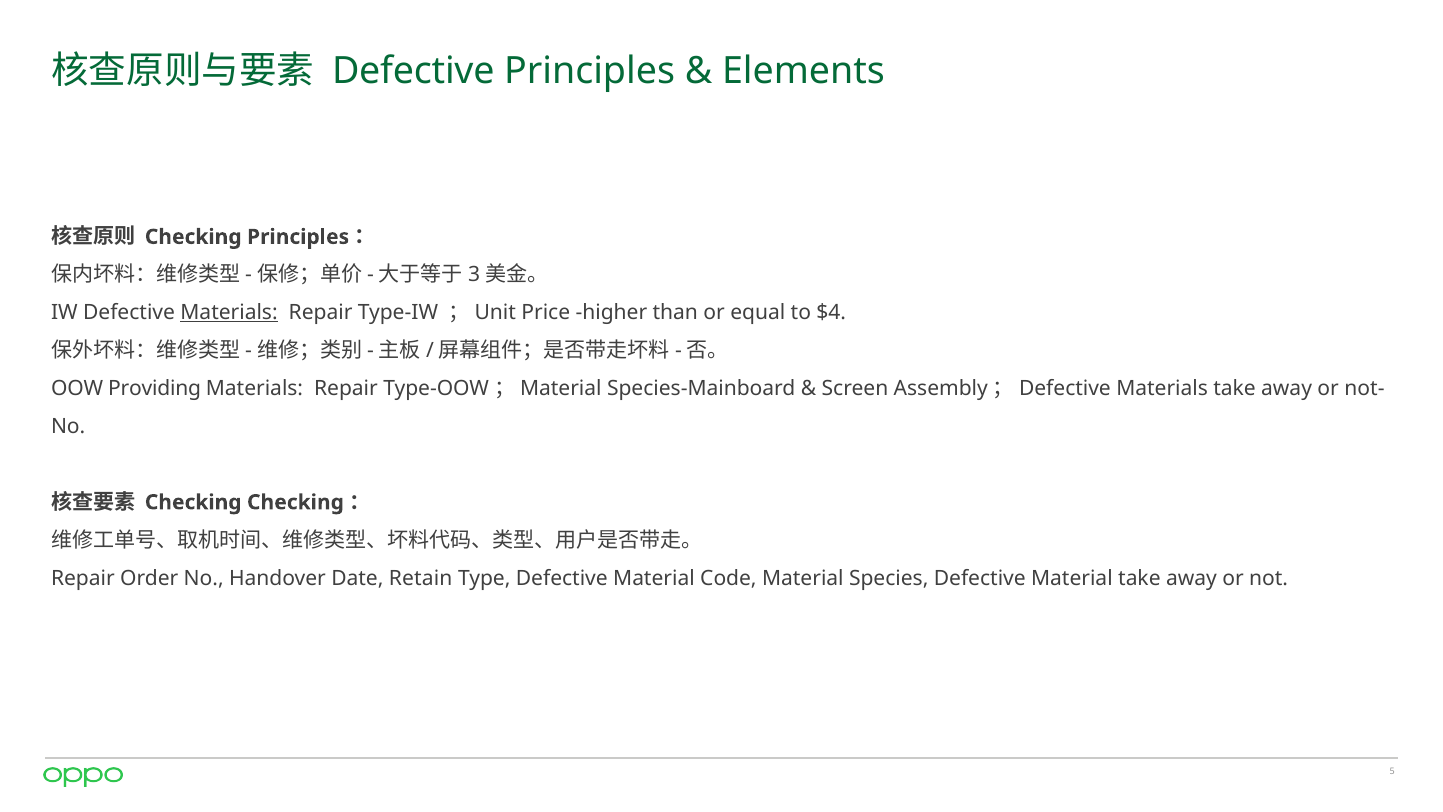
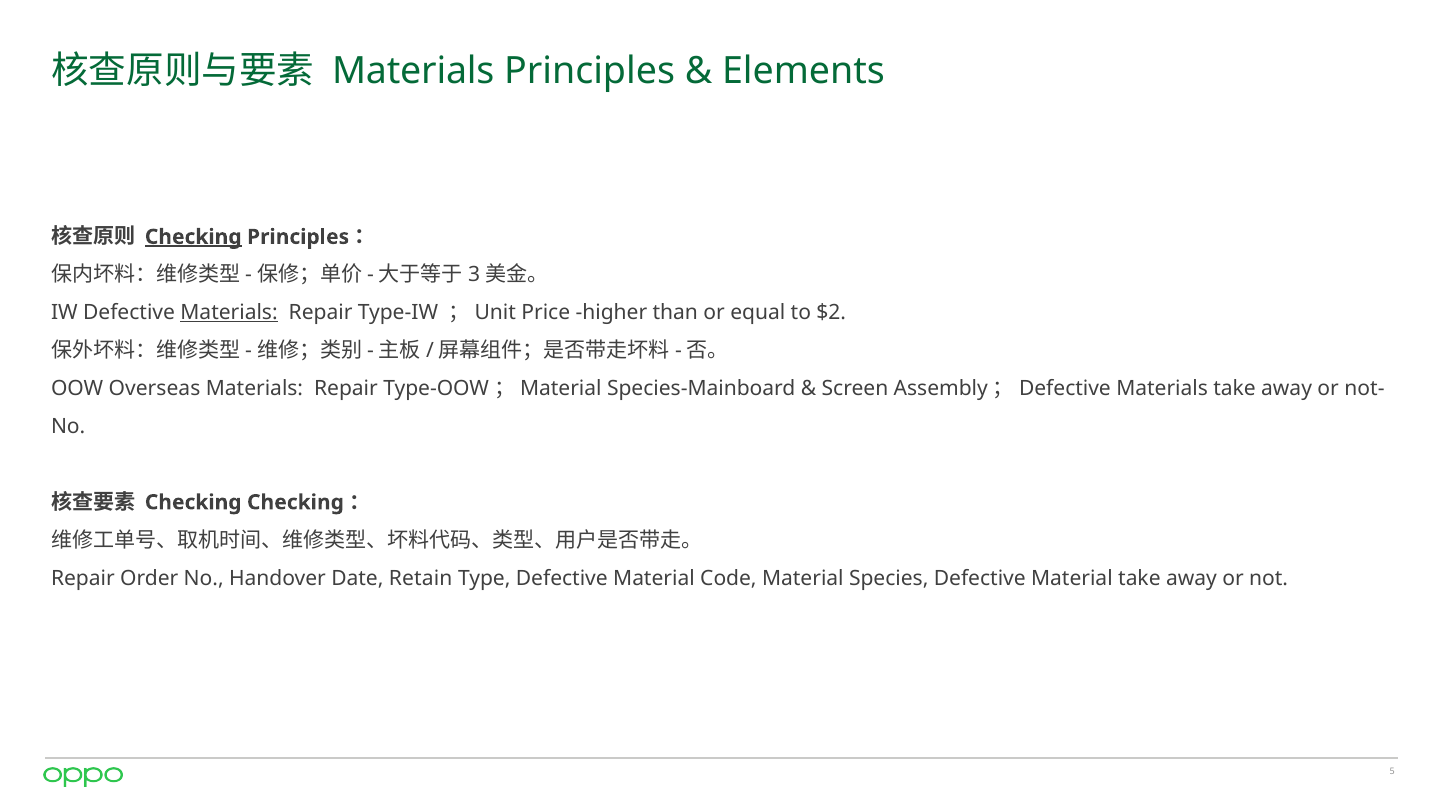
Defective: Defective -> Materials (413, 72)
Checking underline: none -> present (193, 237)
$4: $4 -> $2 (831, 313)
Providing: Providing -> Overseas (154, 388)
